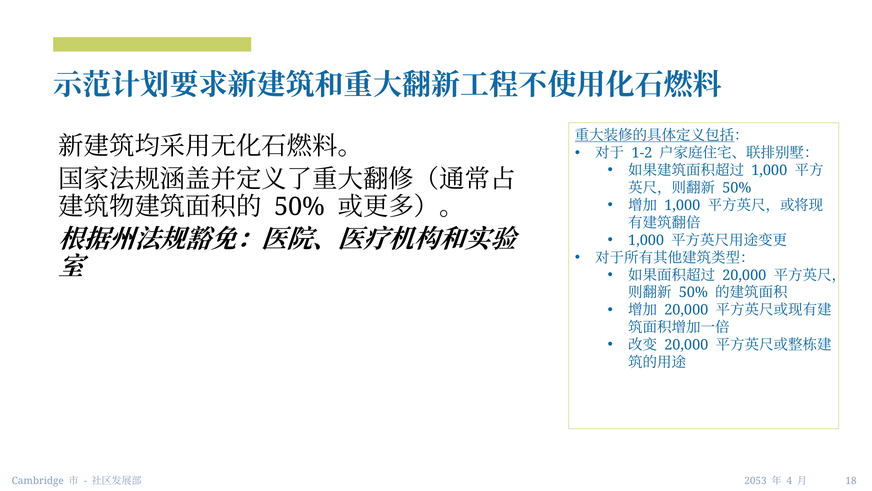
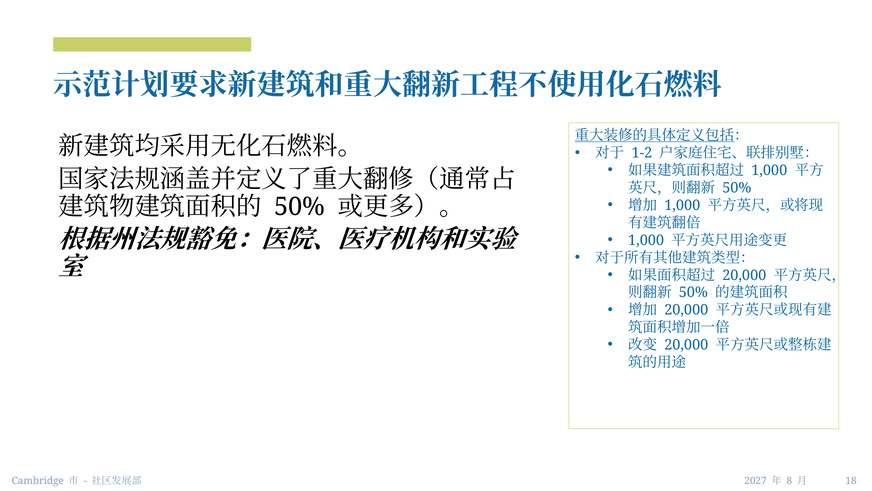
2053: 2053 -> 2027 (755, 480)
4: 4 -> 8 (789, 480)
